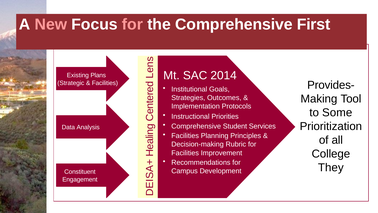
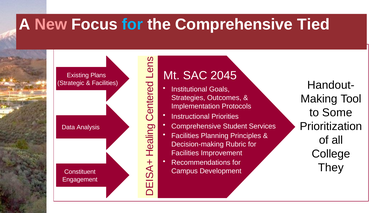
for colour: pink -> light blue (132, 24)
First: First -> Tied (313, 24)
2014: 2014 -> 2045 (224, 75)
Provides-: Provides- -> Handout- (331, 85)
